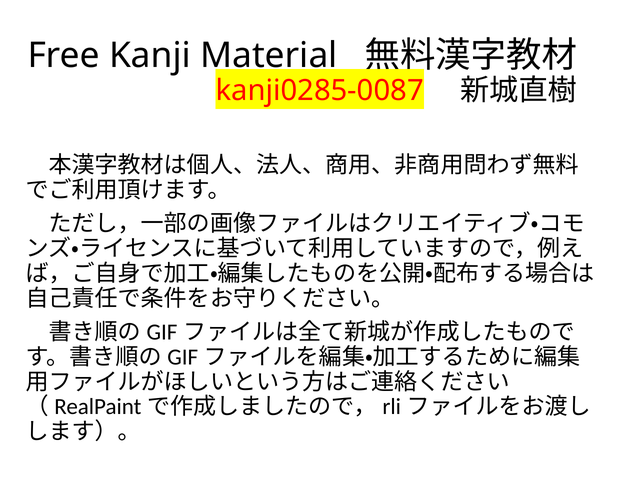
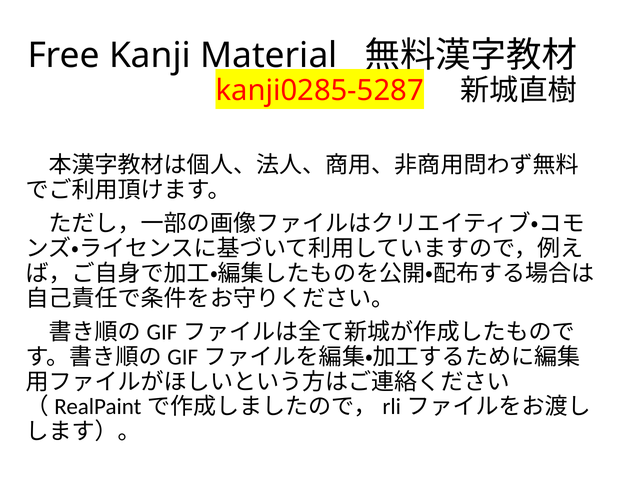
kanji0285-0087: kanji0285-0087 -> kanji0285-5287 (320, 91)
